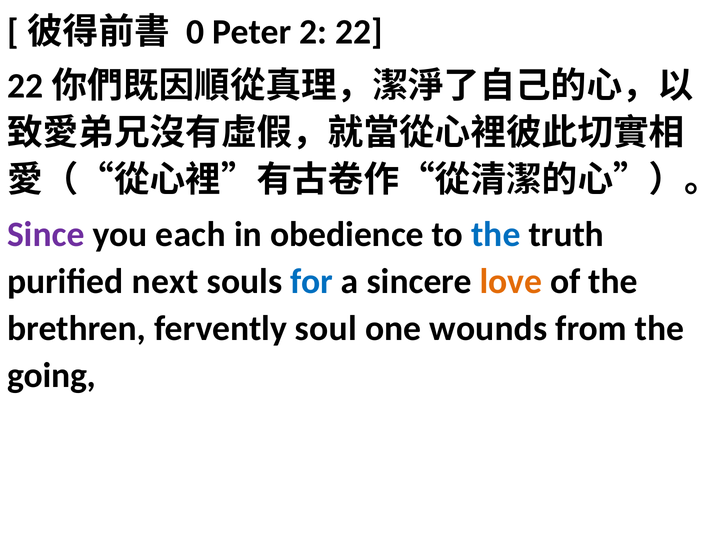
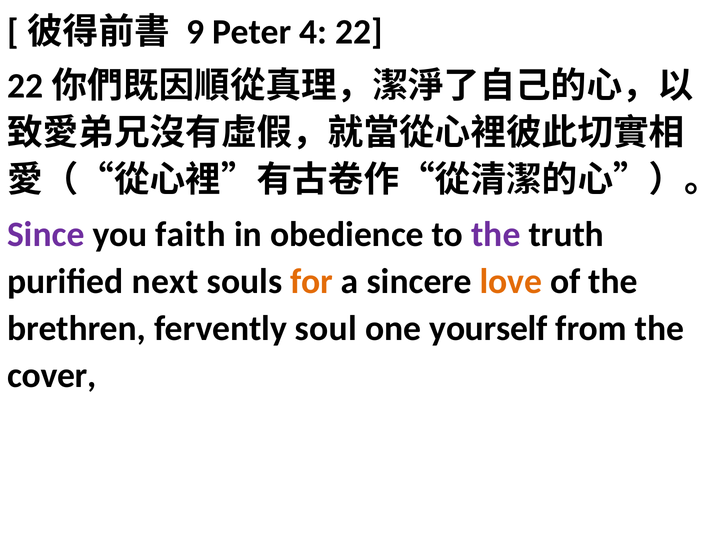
0: 0 -> 9 (195, 32)
2: 2 -> 4 (313, 32)
each: each -> faith (191, 234)
the colour: blue -> purple (496, 234)
for colour: blue -> orange (312, 281)
wounds: wounds -> yourself (488, 328)
going: going -> cover (52, 375)
